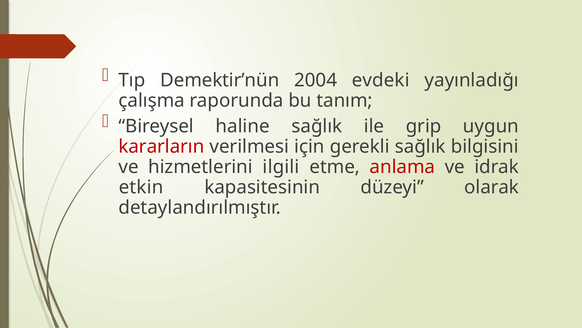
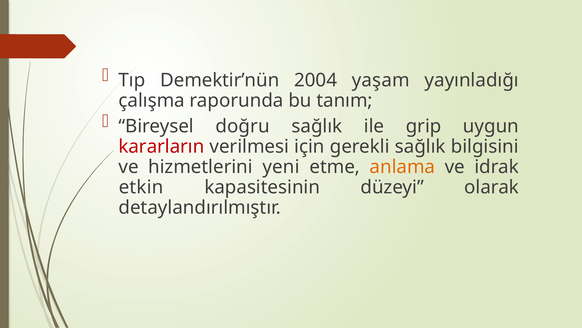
evdeki: evdeki -> yaşam (381, 80)
haline: haline -> doğru (243, 126)
ilgili: ilgili -> yeni (281, 167)
anlama colour: red -> orange (402, 167)
